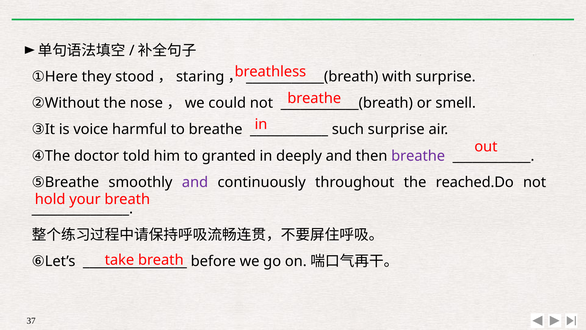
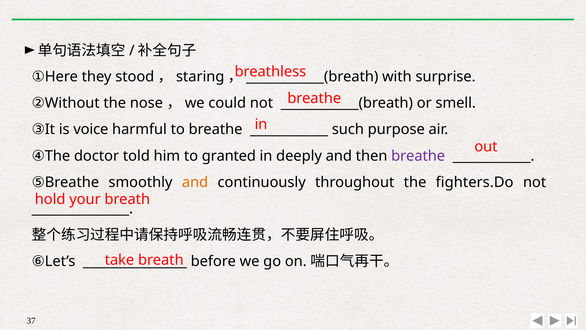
such surprise: surprise -> purpose (396, 129)
and colour: purple -> orange (195, 182)
reached.Do: reached.Do -> fighters.Do (475, 182)
